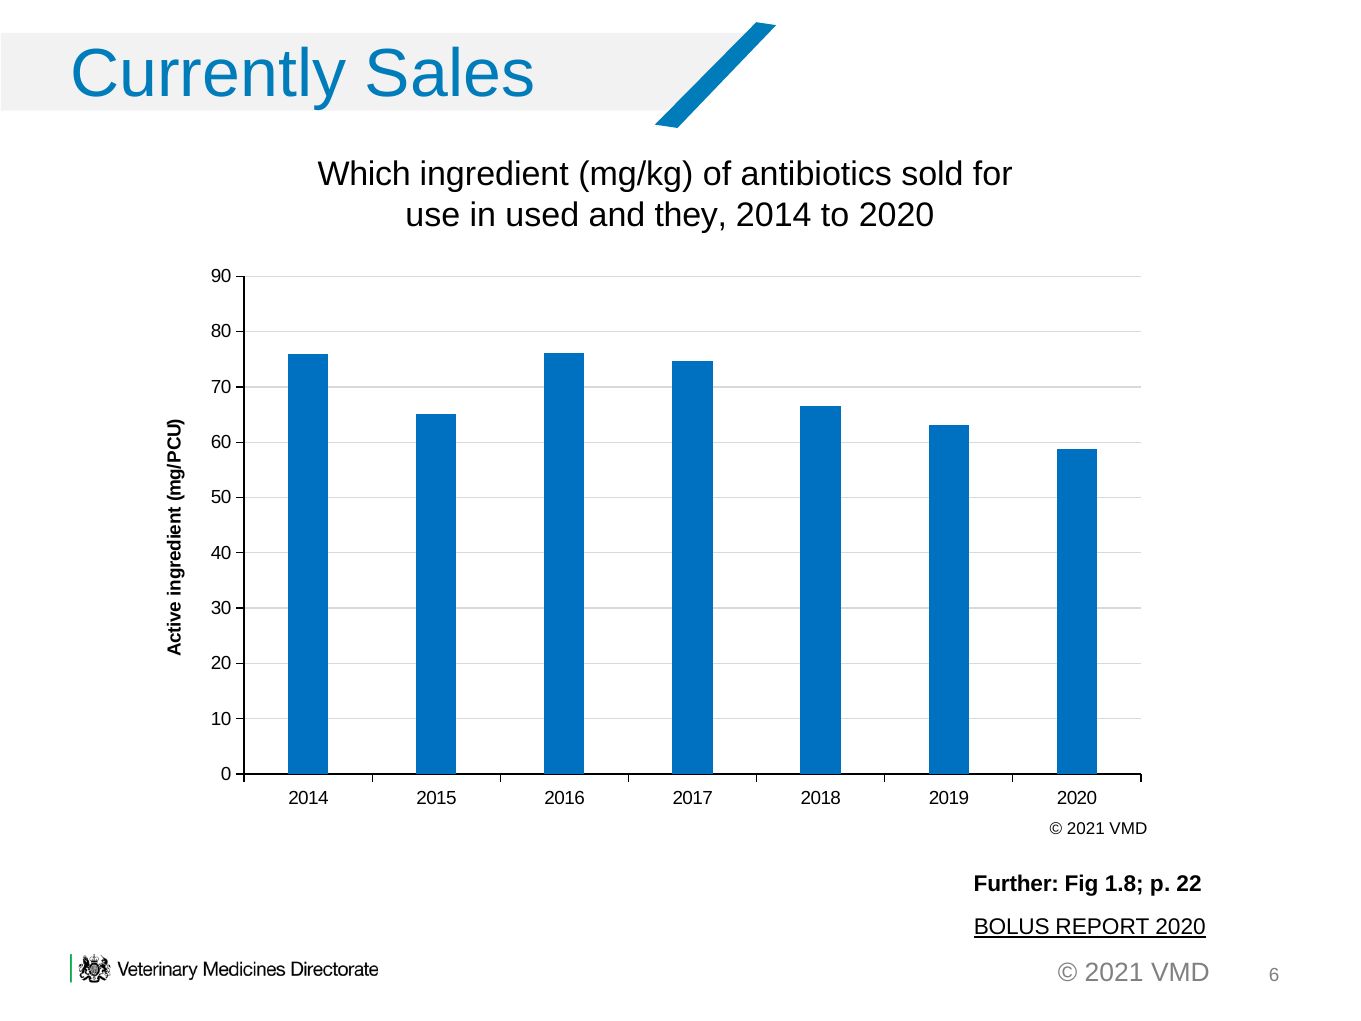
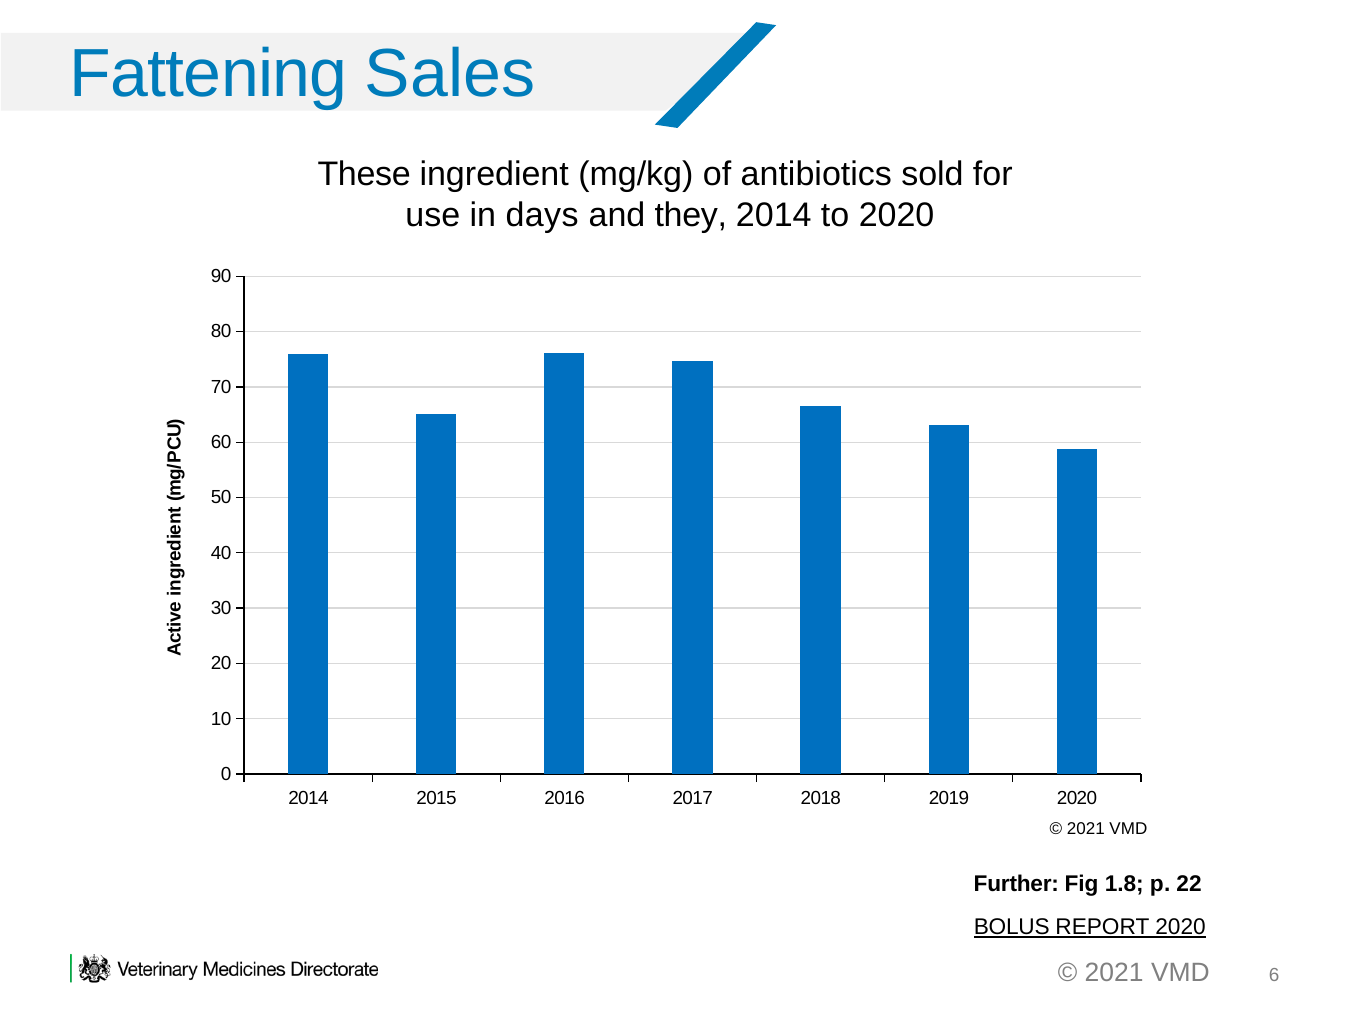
Currently: Currently -> Fattening (209, 74)
Which: Which -> These (364, 174)
used: used -> days (542, 215)
